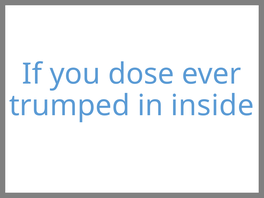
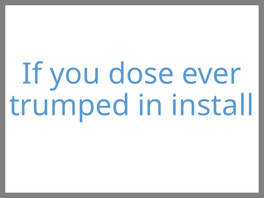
inside: inside -> install (212, 106)
